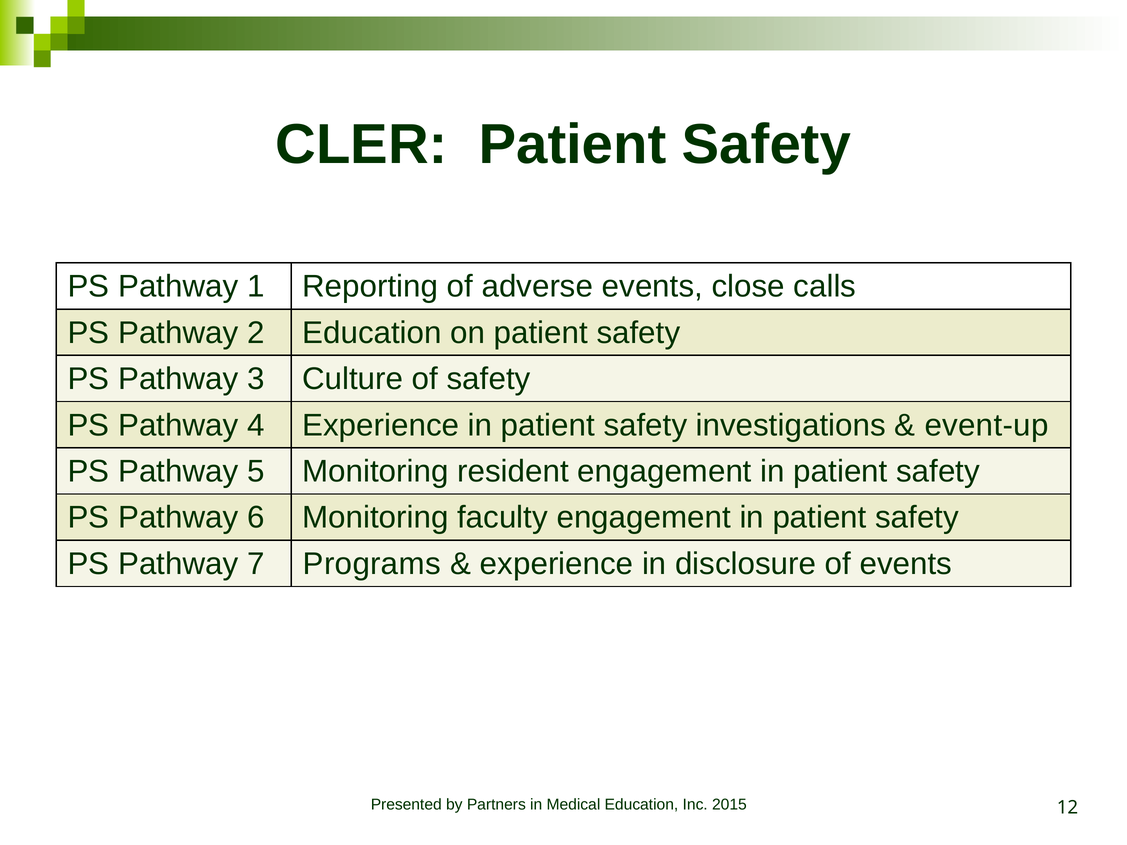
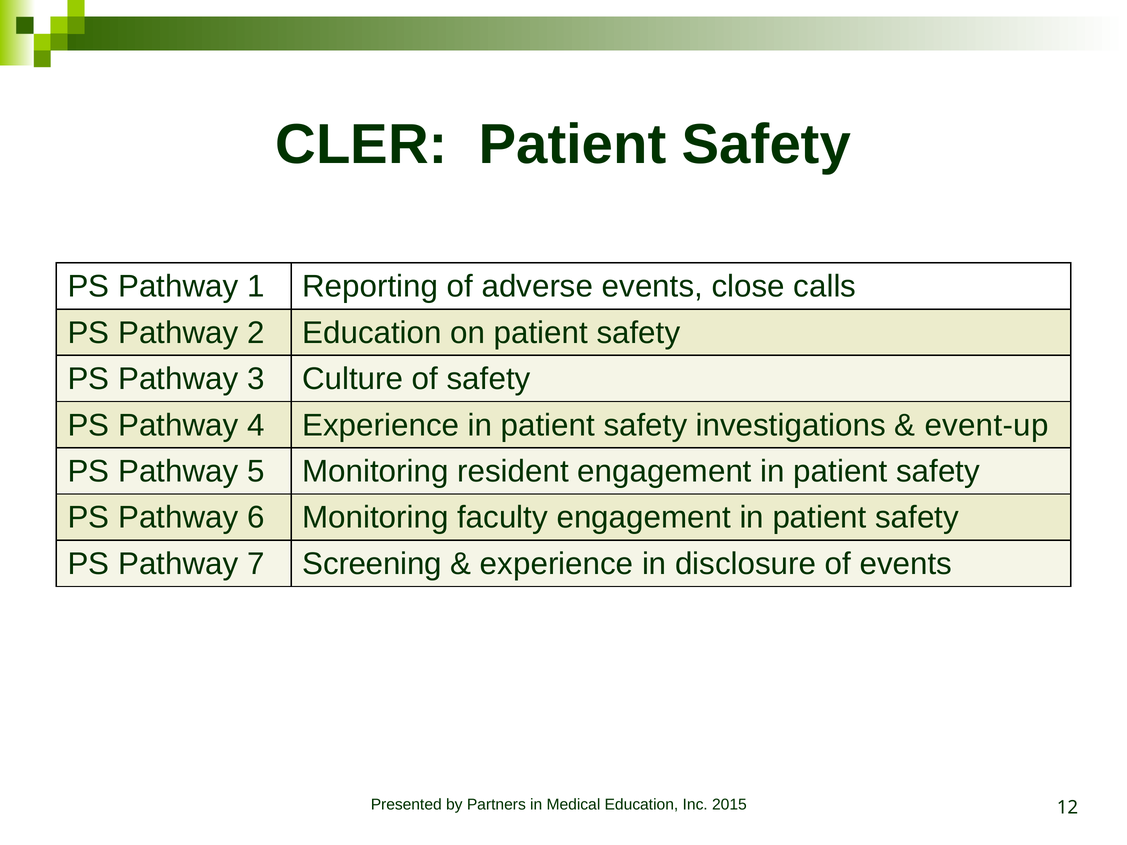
Programs: Programs -> Screening (372, 564)
